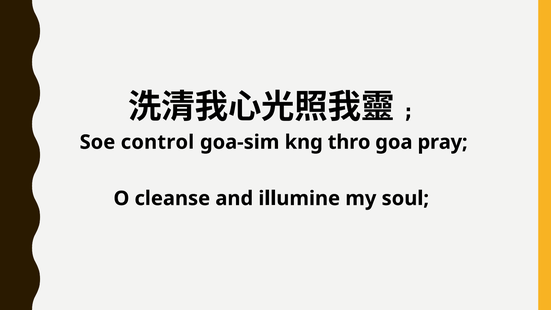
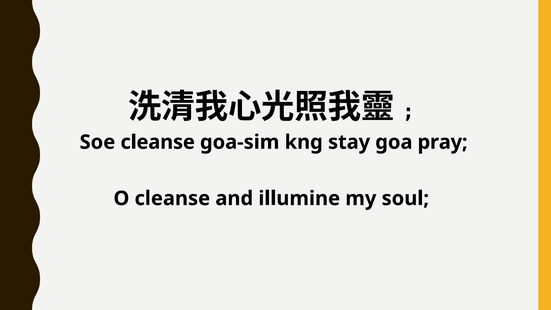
Soe control: control -> cleanse (158, 142)
thro: thro -> stay (349, 142)
